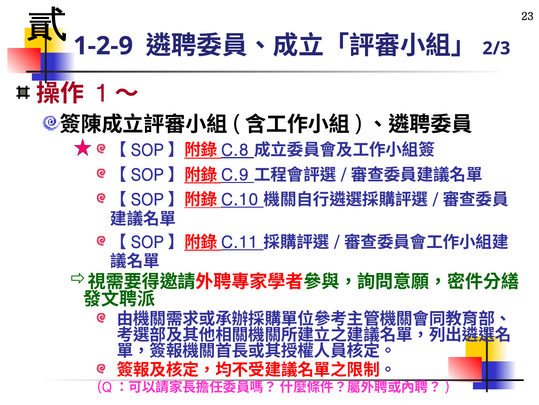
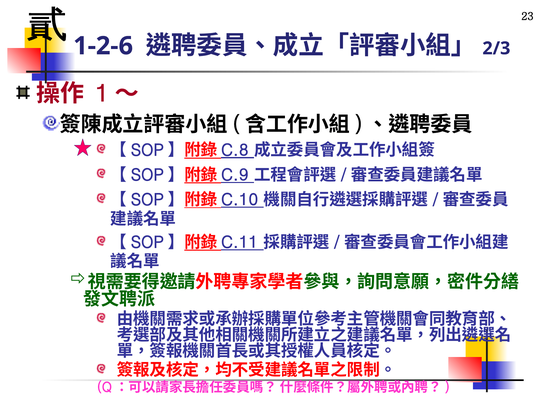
1-2-9: 1-2-9 -> 1-2-6 (103, 46)
